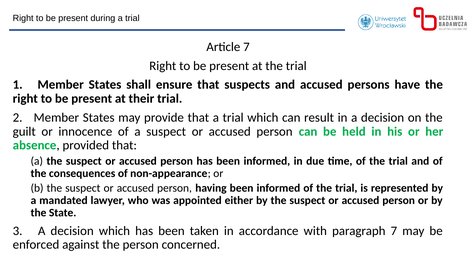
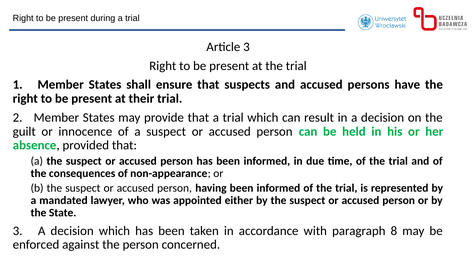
Article 7: 7 -> 3 (246, 47)
paragraph 7: 7 -> 8 (394, 231)
